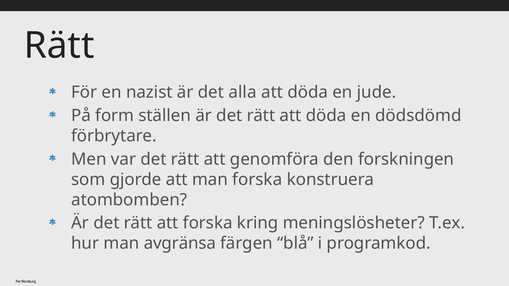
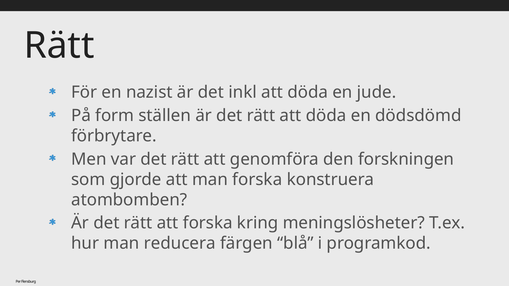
alla: alla -> inkl (243, 92)
avgränsa: avgränsa -> reducera (180, 244)
